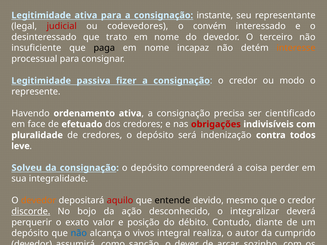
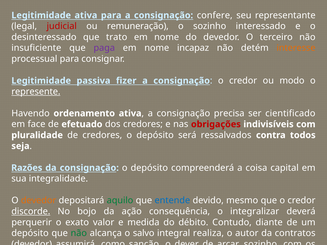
instante: instante -> confere (215, 15)
codevedores: codevedores -> remuneração (138, 26)
o convém: convém -> sozinho (210, 26)
paga colour: black -> purple (104, 48)
represente underline: none -> present (36, 92)
indenização: indenização -> ressalvados (226, 135)
leve: leve -> seja (20, 146)
Solveu: Solveu -> Razões (27, 168)
perder: perder -> capital (285, 168)
aquilo colour: red -> green (120, 201)
entende colour: black -> blue (172, 201)
desconhecido: desconhecido -> consequência (180, 212)
posição: posição -> medida (143, 223)
não colour: blue -> green (79, 233)
vivos: vivos -> salvo (144, 233)
cumprido: cumprido -> contratos (295, 233)
